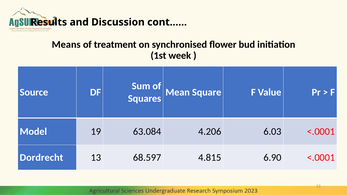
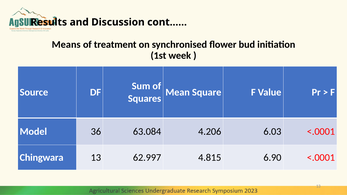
19: 19 -> 36 (96, 132)
Dordrecht: Dordrecht -> Chingwara (42, 158)
68.597: 68.597 -> 62.997 (147, 158)
